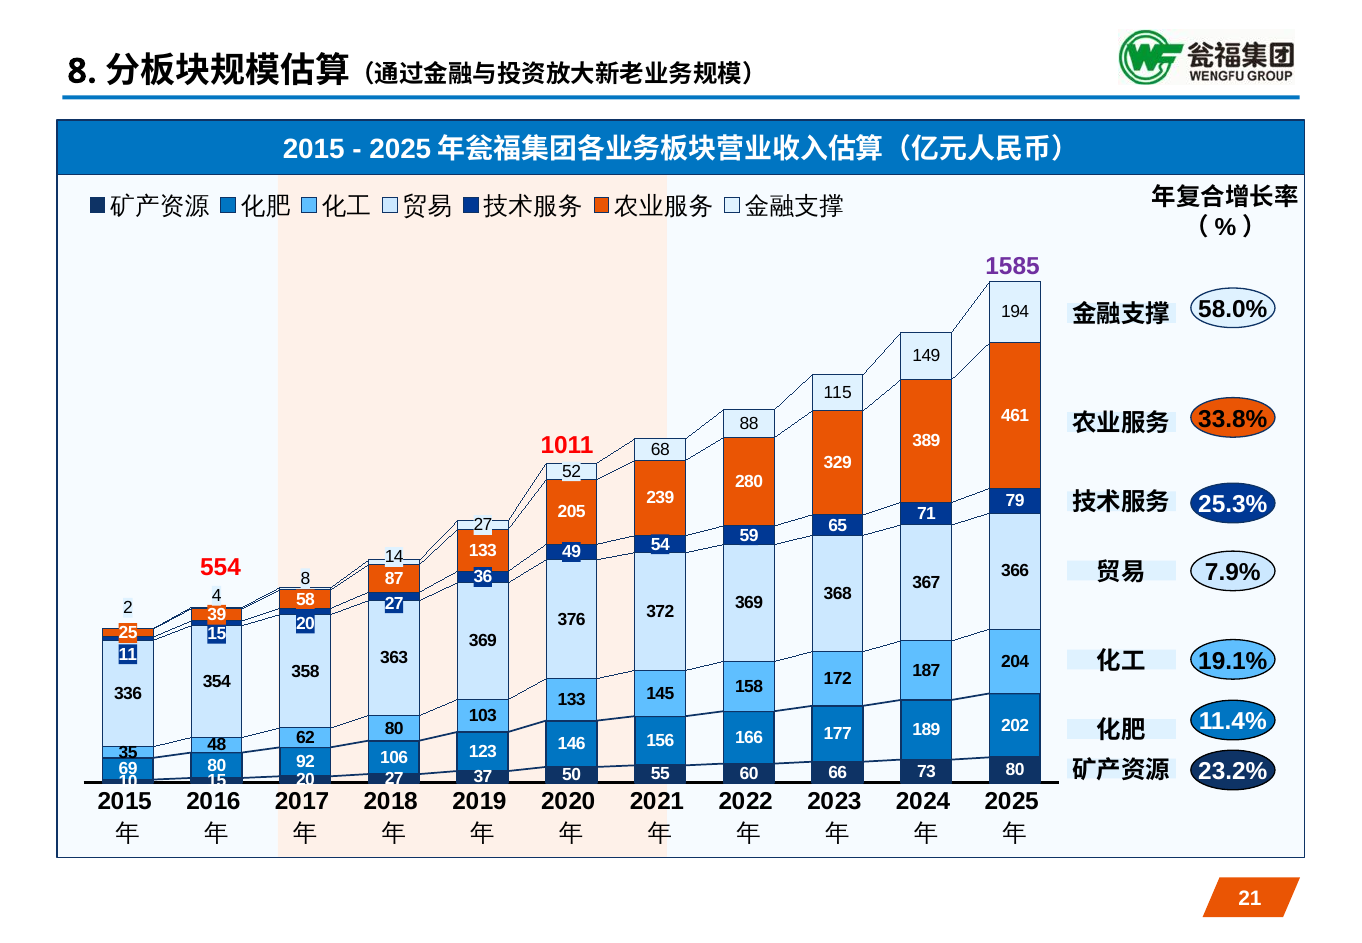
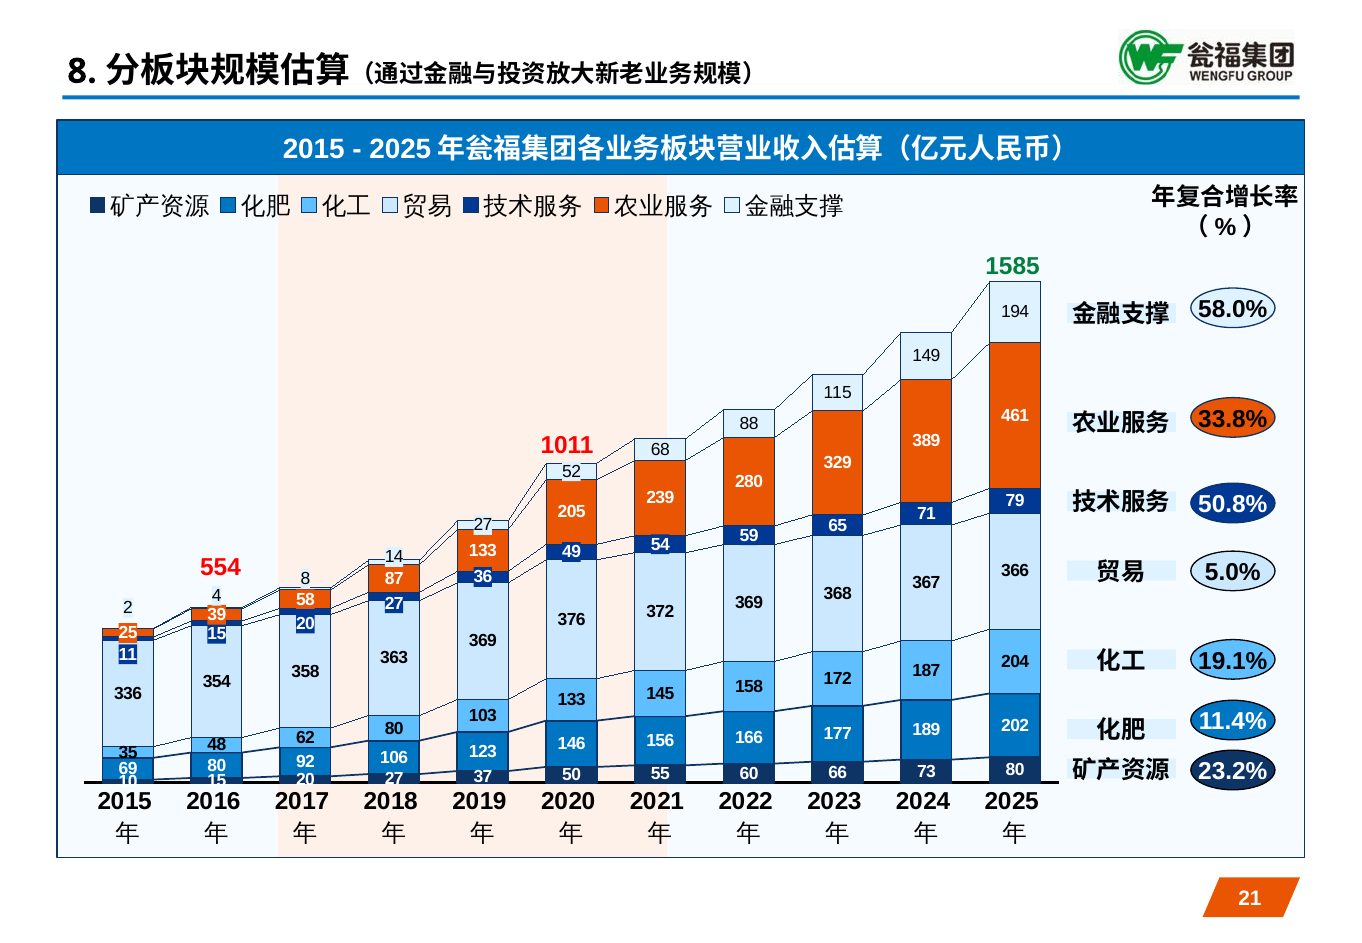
1585 colour: purple -> green (1013, 266)
25.3%: 25.3% -> 50.8% (1233, 505)
7.9%: 7.9% -> 5.0% (1233, 573)
